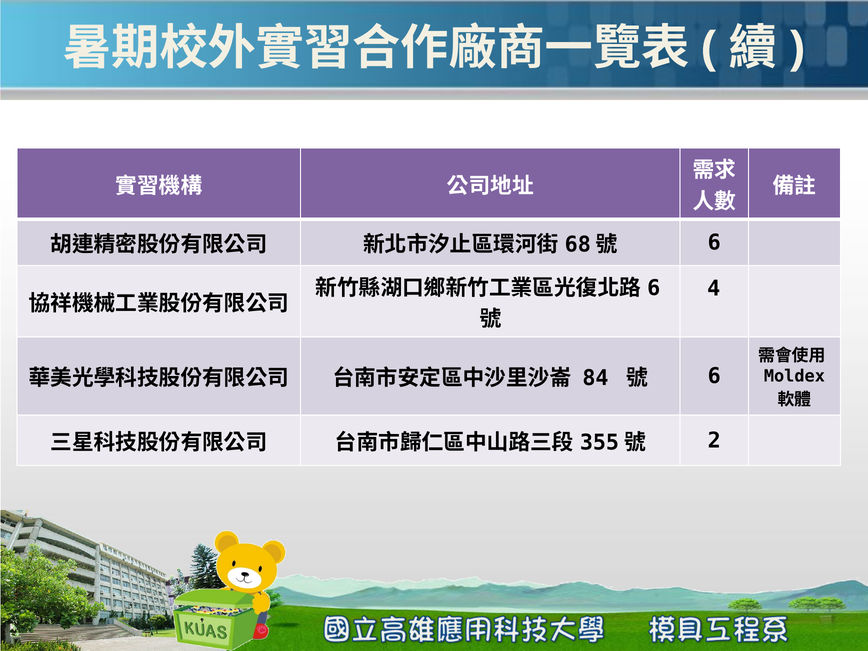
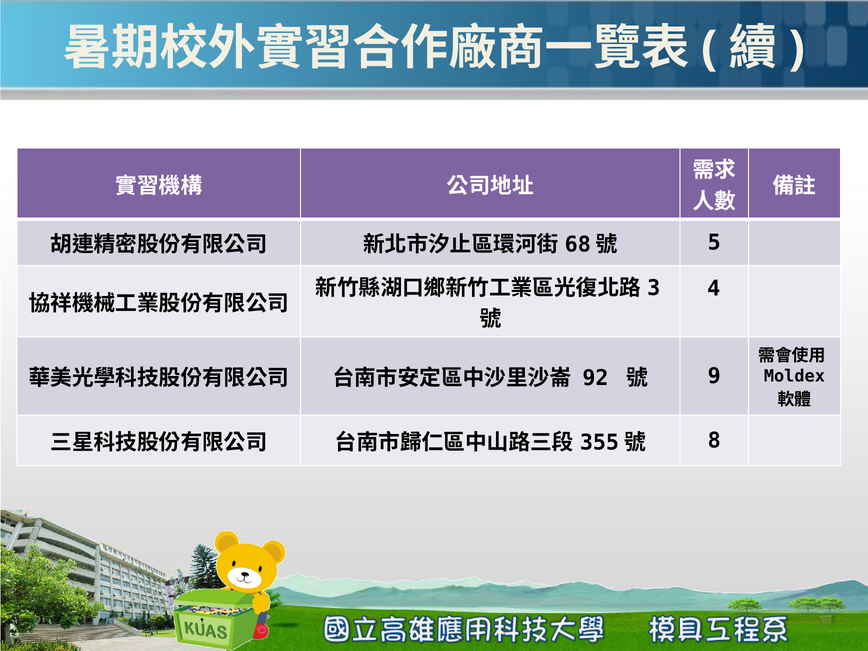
6: 6 -> 5 (714, 243)
6: 6 -> 3 (654, 288)
84: 84 -> 92 (595, 378)
6: 6 -> 9 (714, 376)
2: 2 -> 8 (714, 440)
